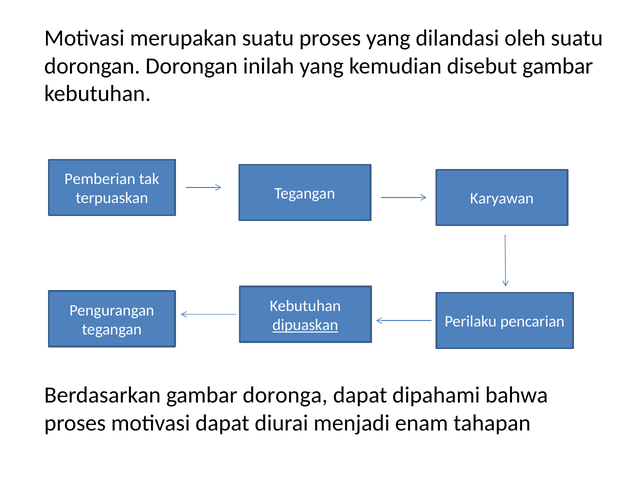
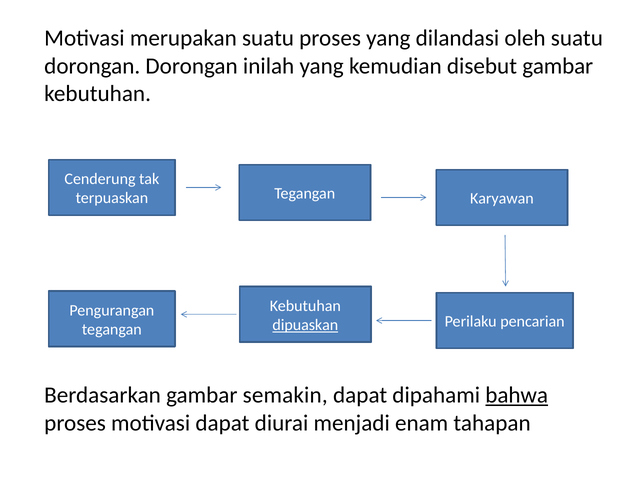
Pemberian: Pemberian -> Cenderung (100, 179)
doronga: doronga -> semakin (285, 395)
bahwa underline: none -> present (517, 395)
